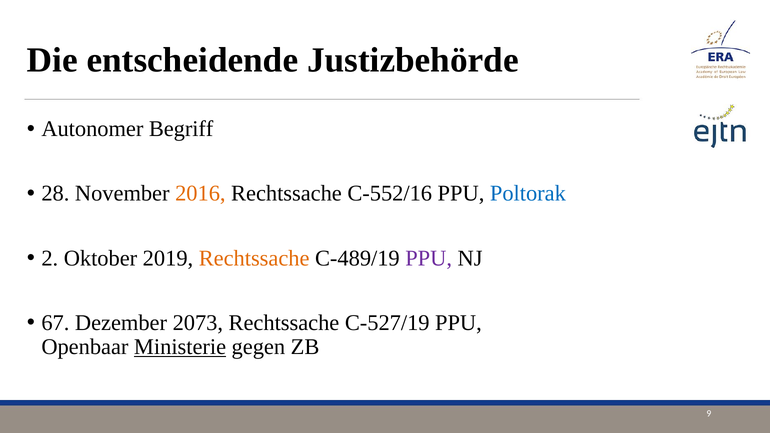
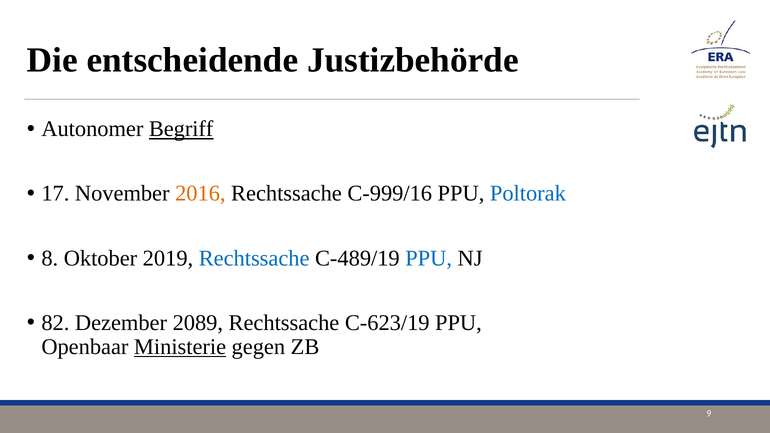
Begriff underline: none -> present (181, 129)
28: 28 -> 17 (55, 194)
C-552/16: C-552/16 -> C-999/16 (390, 194)
2: 2 -> 8 (50, 258)
Rechtssache colour: orange -> blue (254, 258)
PPU colour: purple -> blue (429, 258)
67: 67 -> 82 (55, 323)
2073: 2073 -> 2089 (198, 323)
C-527/19: C-527/19 -> C-623/19 (387, 323)
